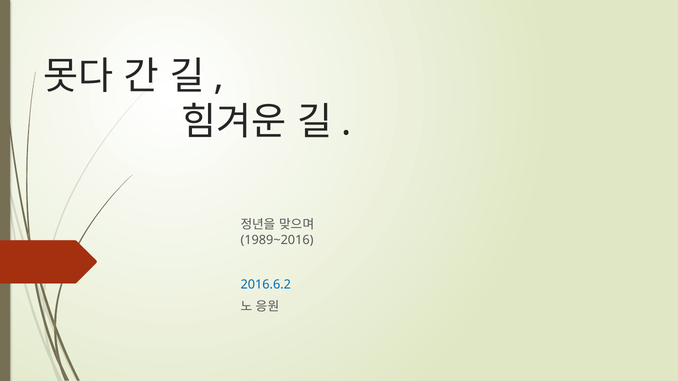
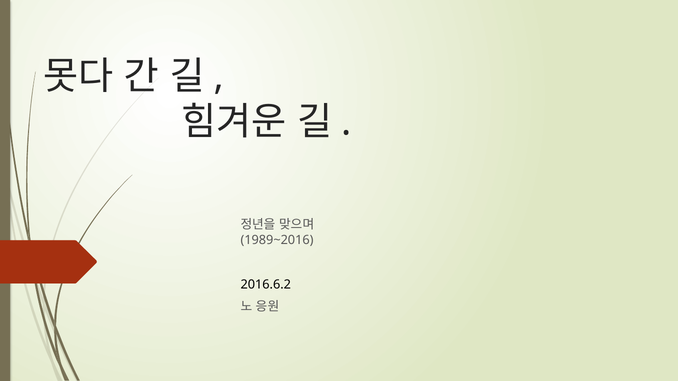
2016.6.2 colour: blue -> black (266, 285)
